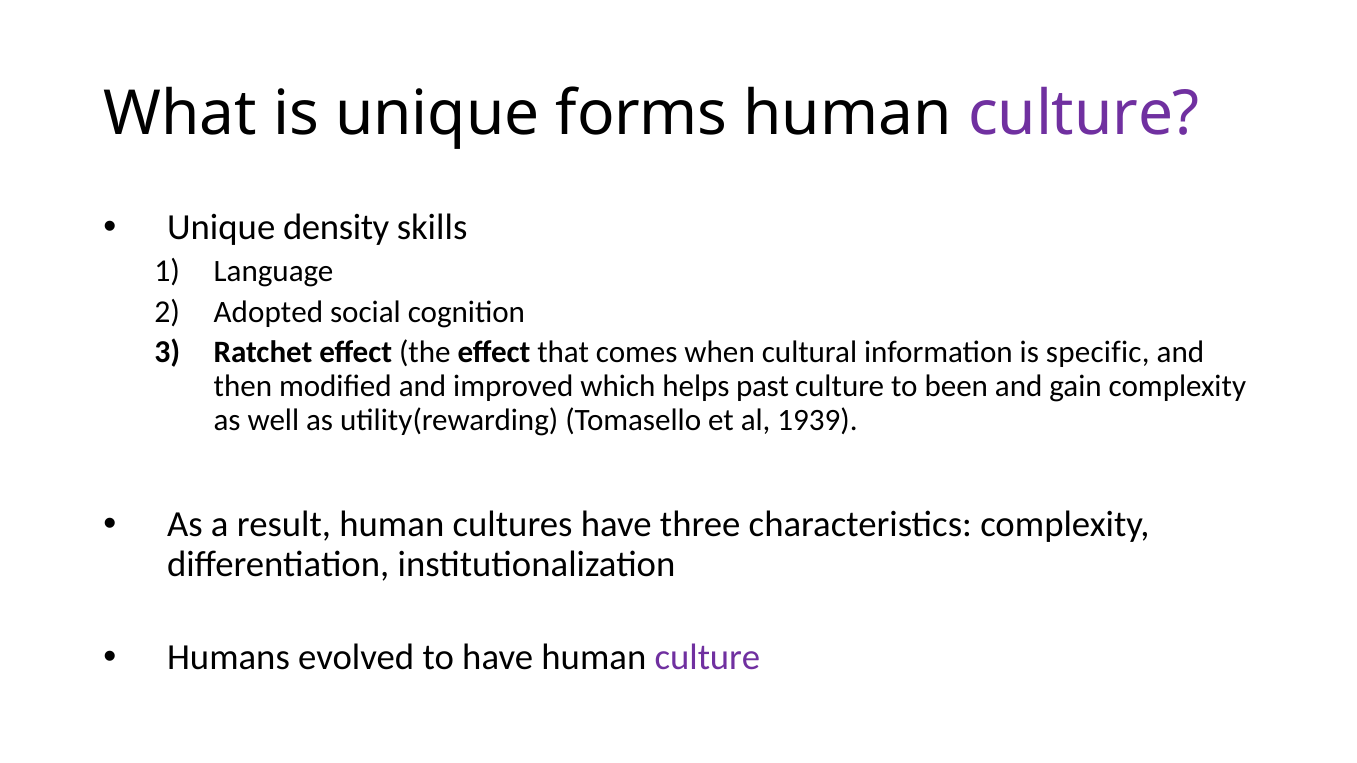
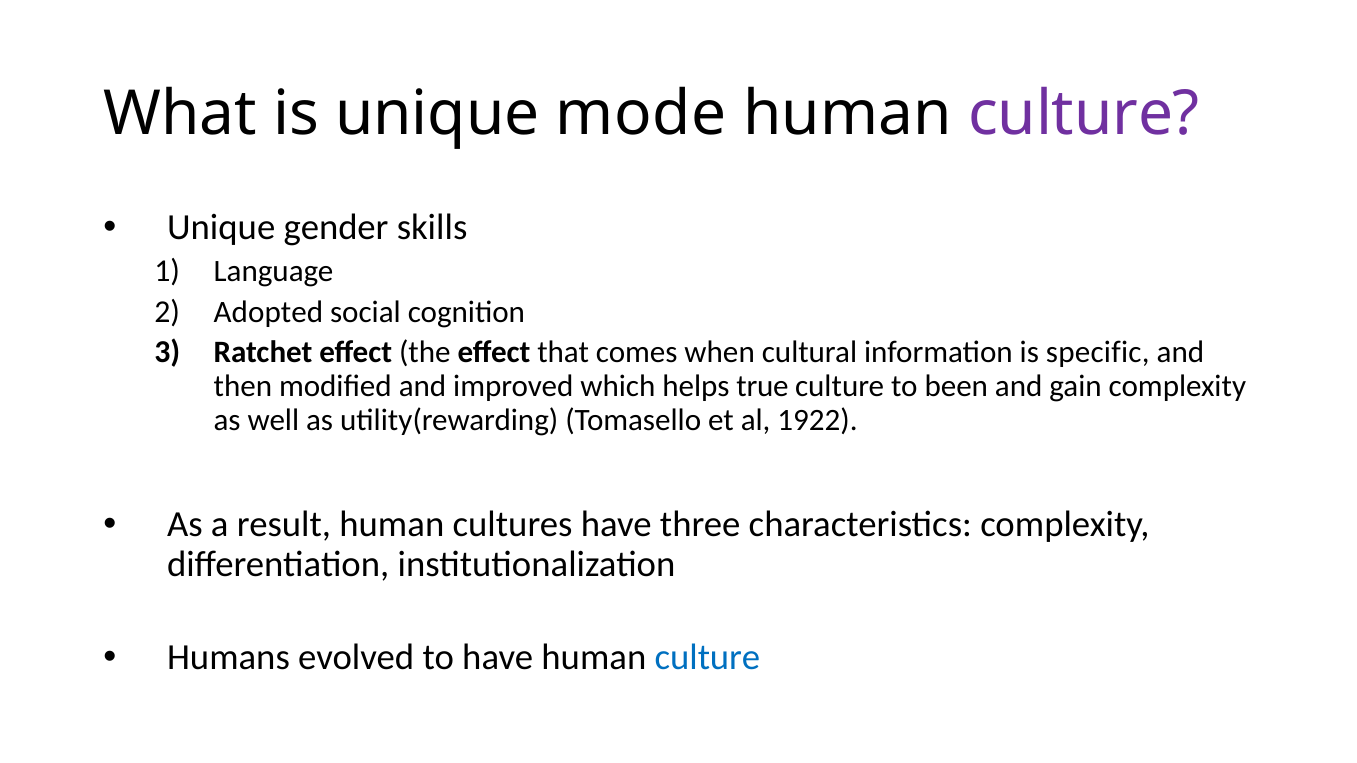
forms: forms -> mode (641, 114)
density: density -> gender (336, 228)
past: past -> true (763, 386)
1939: 1939 -> 1922 (818, 420)
culture colour: purple -> blue (707, 658)
